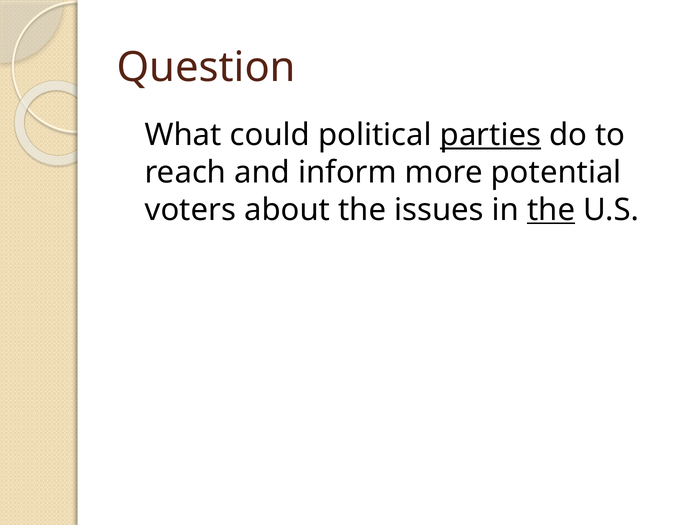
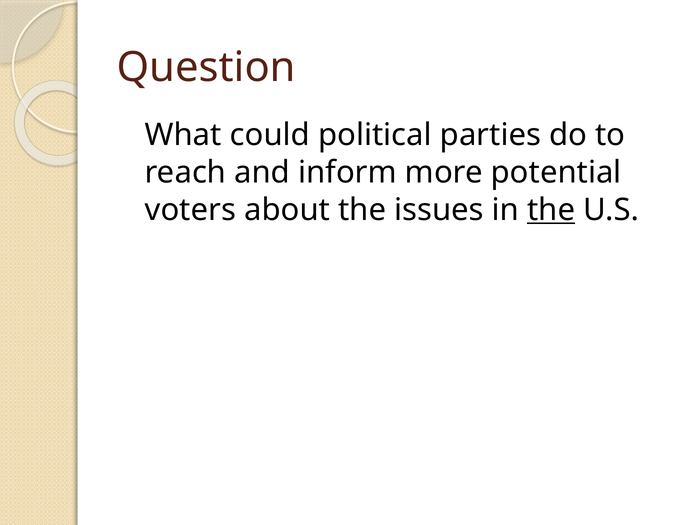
parties underline: present -> none (490, 135)
